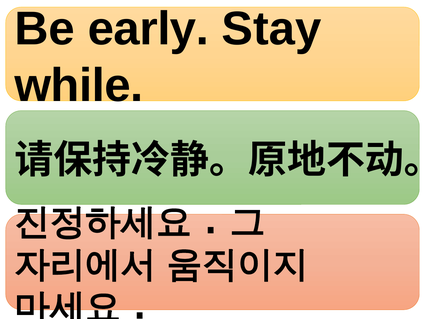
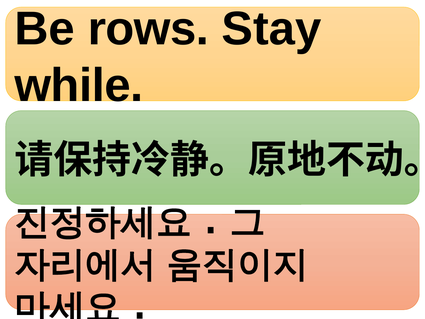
early: early -> rows (148, 29)
